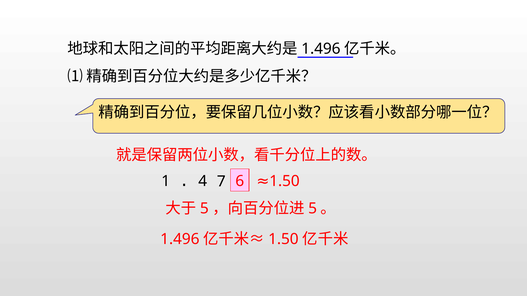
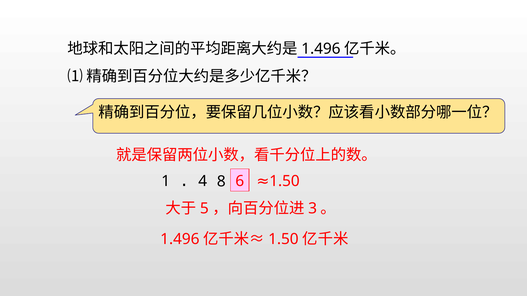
7: 7 -> 8 (221, 182)
5: 5 -> 3 (313, 209)
